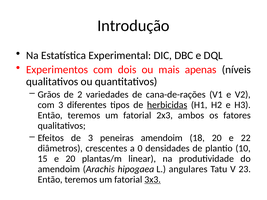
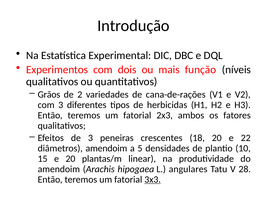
apenas: apenas -> função (201, 70)
herbicidas underline: present -> none (167, 105)
peneiras amendoim: amendoim -> crescentes (162, 138)
diâmetros crescentes: crescentes -> amendoim (106, 148)
0: 0 -> 5 (140, 148)
23: 23 -> 28 (245, 169)
